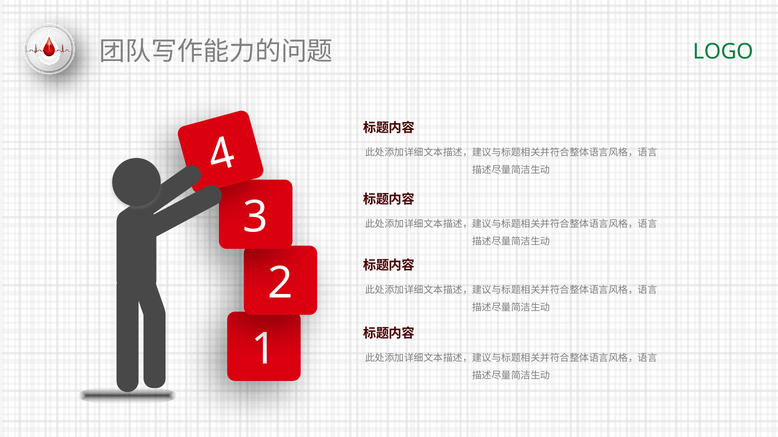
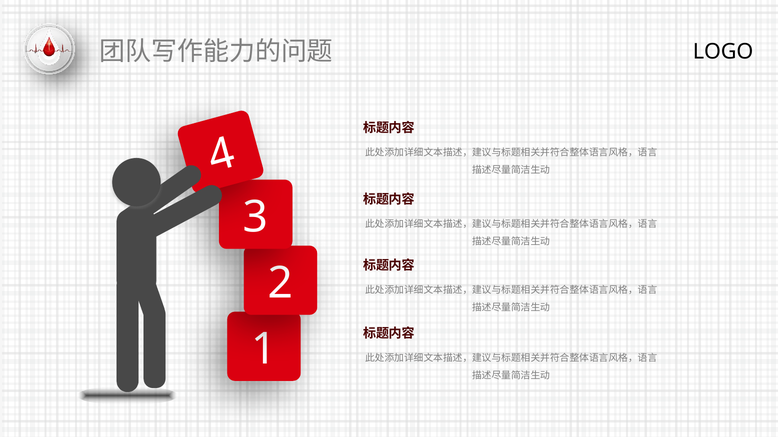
LOGO colour: green -> black (723, 52)
